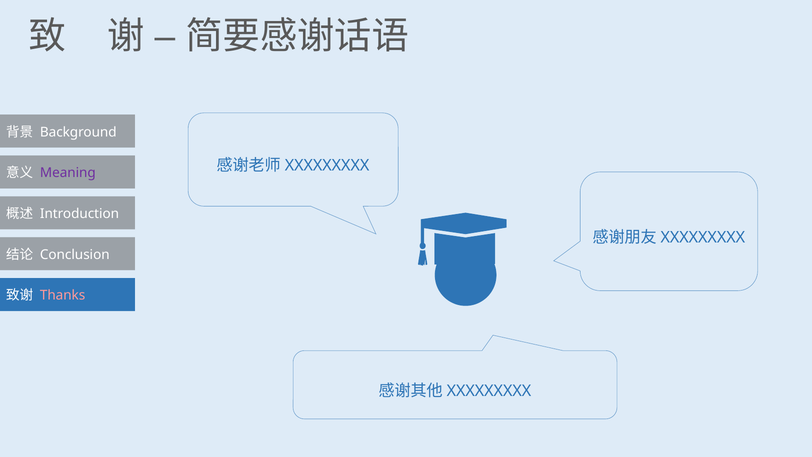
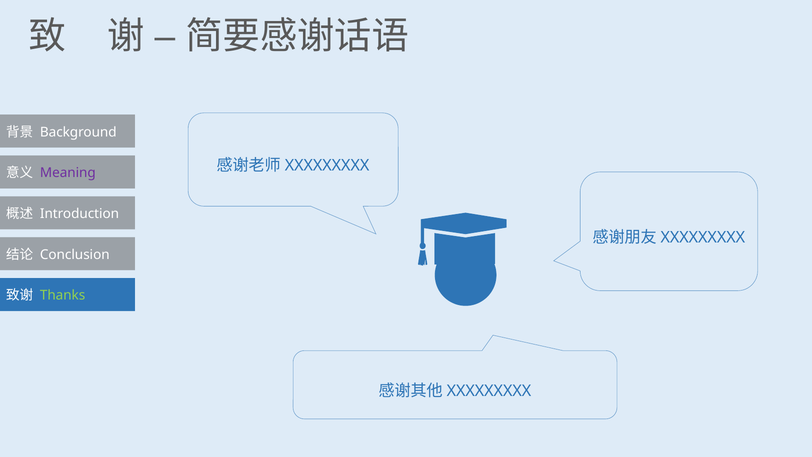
Thanks colour: pink -> light green (63, 295)
